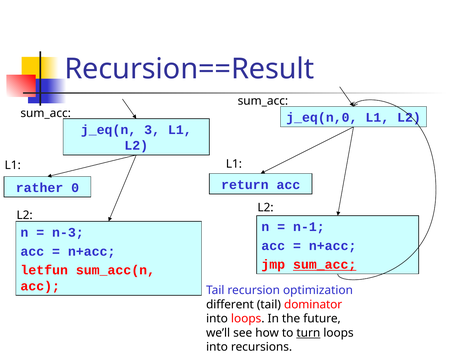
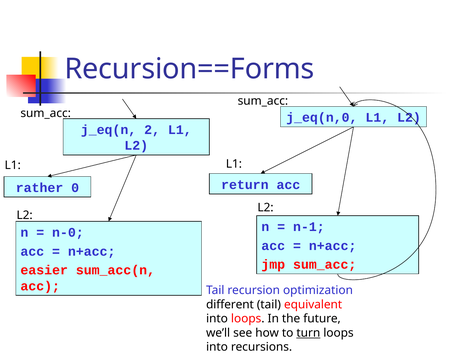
Recursion==Result: Recursion==Result -> Recursion==Forms (189, 69)
3: 3 -> 2 (152, 130)
n-3: n-3 -> n-0 (68, 233)
sum_acc underline: present -> none (325, 265)
letfun: letfun -> easier (44, 271)
dominator: dominator -> equivalent (313, 305)
